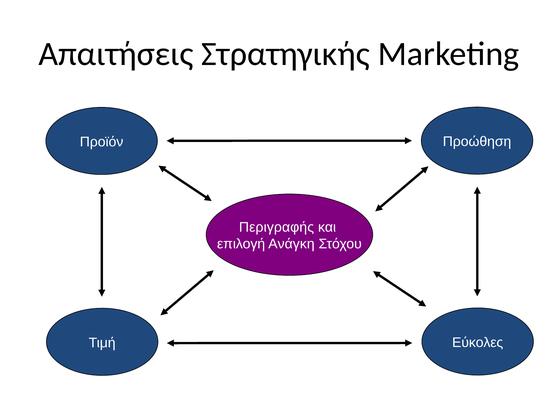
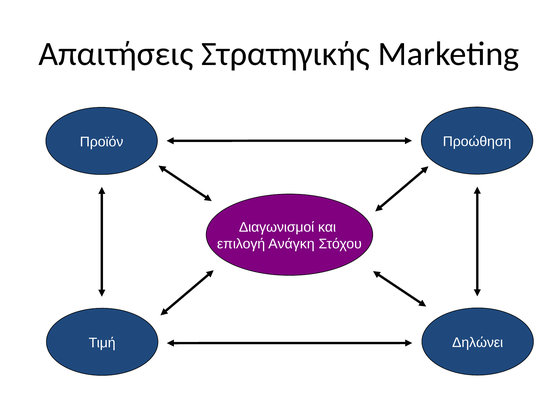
Περιγραφής: Περιγραφής -> Διαγωνισμοί (277, 228)
Εύκολες: Εύκολες -> Δηλώνει (478, 343)
